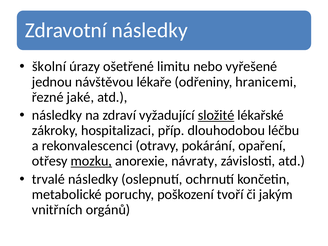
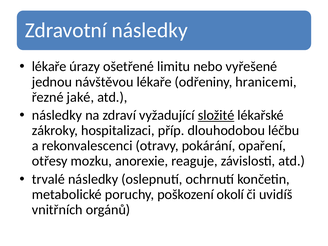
školní: školní -> lékaře (49, 67)
mozku underline: present -> none (91, 161)
návraty: návraty -> reaguje (195, 161)
tvoří: tvoří -> okolí (230, 195)
jakým: jakým -> uvidíš (276, 195)
